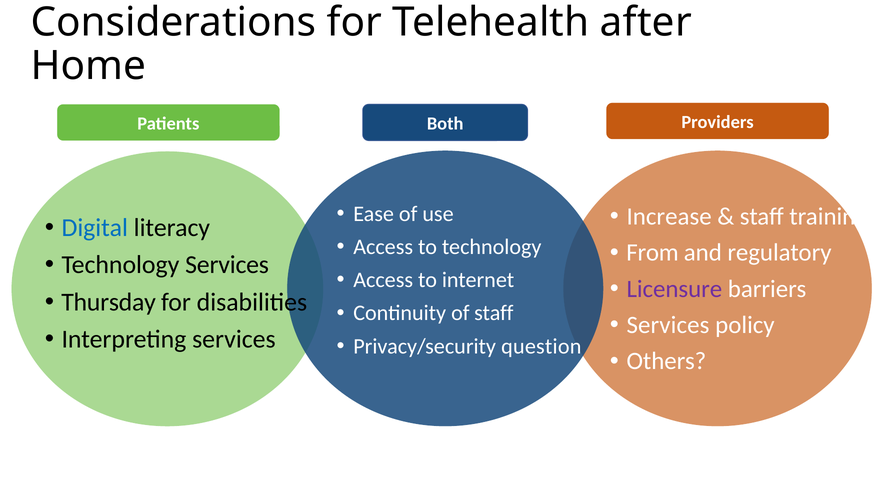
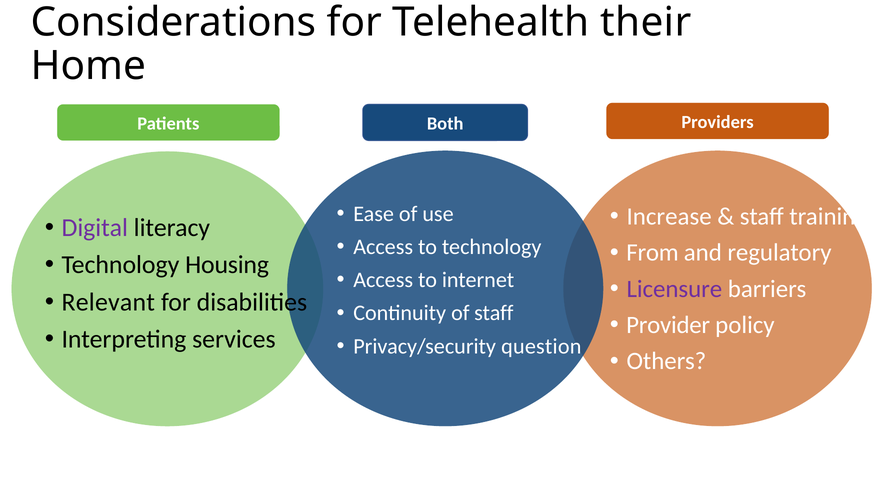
after: after -> their (646, 22)
Digital colour: blue -> purple (95, 228)
Technology Services: Services -> Housing (227, 265)
Thursday: Thursday -> Relevant (108, 302)
Services: Services -> Provider (668, 325)
